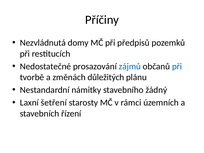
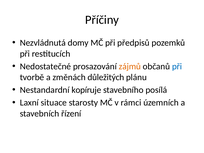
zájmů colour: blue -> orange (130, 66)
námitky: námitky -> kopíruje (86, 90)
žádný: žádný -> posílá (156, 90)
šetření: šetření -> situace (54, 103)
